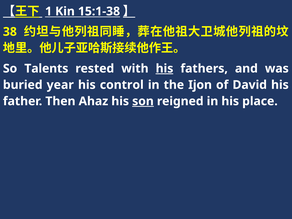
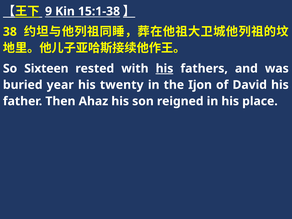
1: 1 -> 9 (49, 11)
Talents: Talents -> Sixteen (46, 69)
control: control -> twenty (122, 85)
son underline: present -> none (143, 101)
